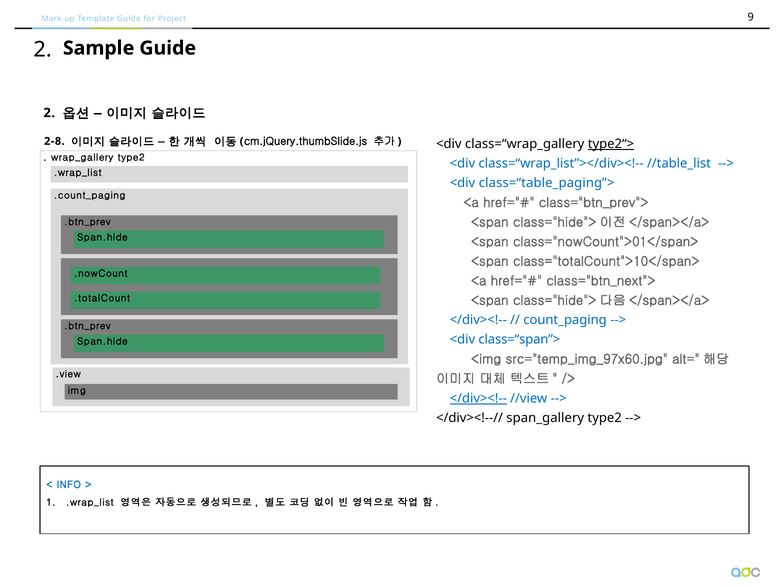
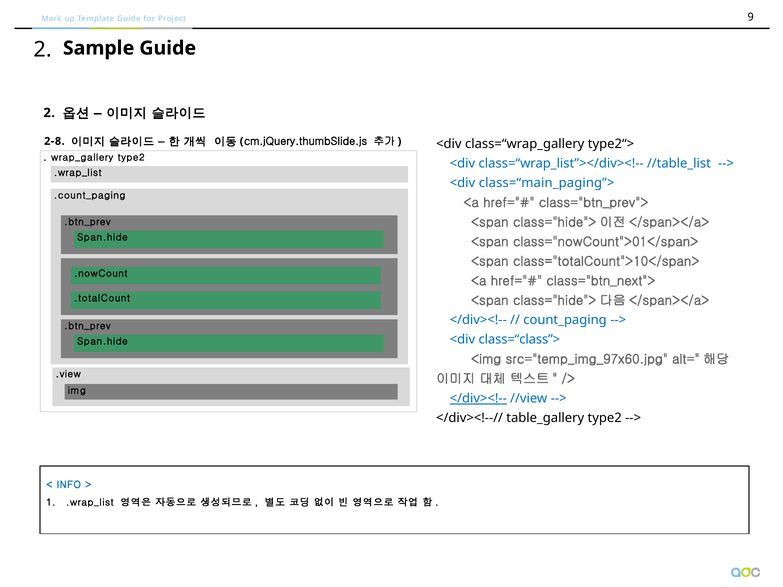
type2“> underline: present -> none (611, 144)
class=“table_paging”>: class=“table_paging”> -> class=“main_paging”> (547, 183)
class=“span”>: class=“span”> -> class=“class”> (519, 340)
span_gallery: span_gallery -> table_gallery (545, 418)
